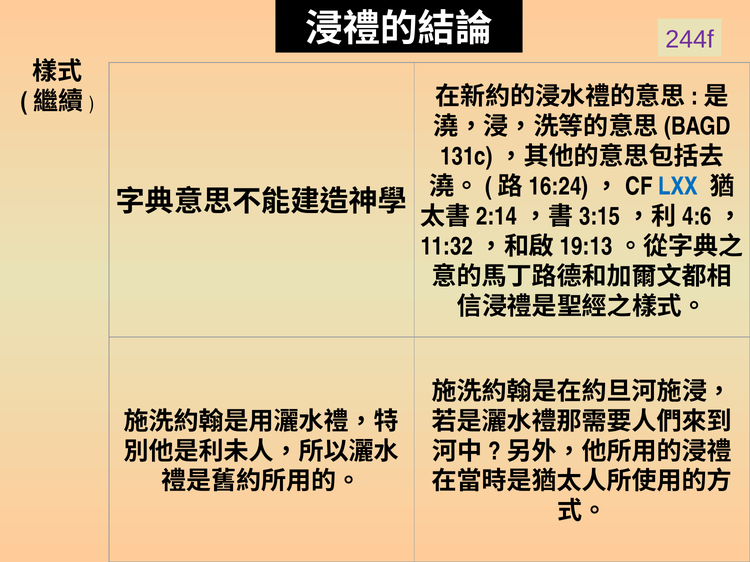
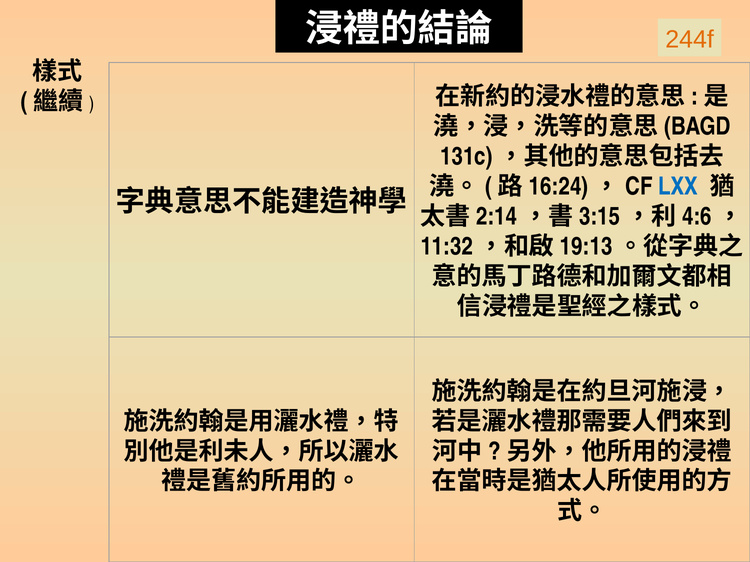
244f colour: purple -> orange (690, 39)
